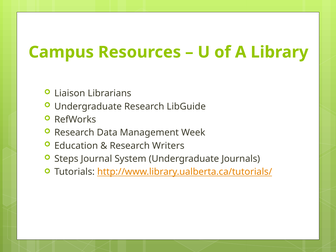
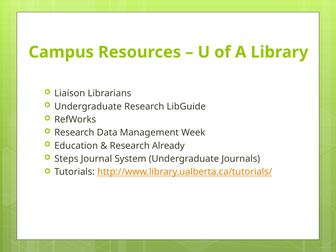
Writers: Writers -> Already (168, 146)
